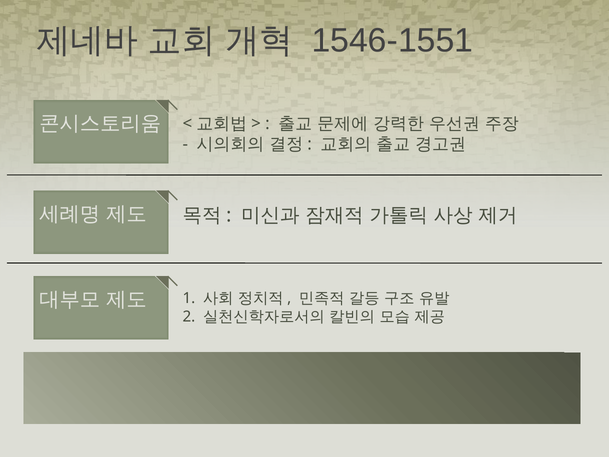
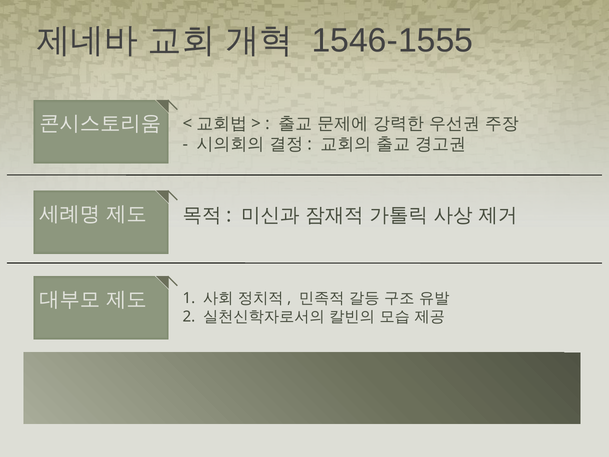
1546-1551: 1546-1551 -> 1546-1555 (392, 41)
